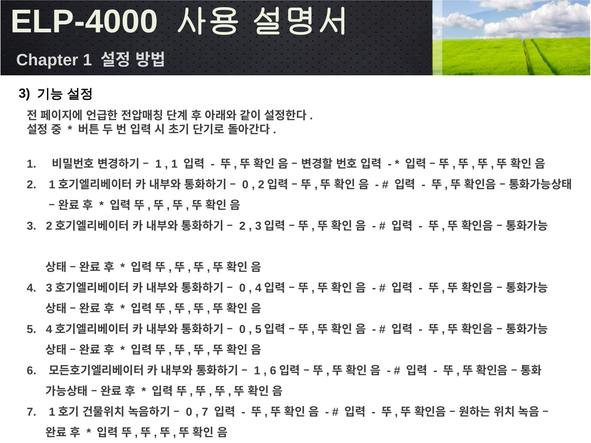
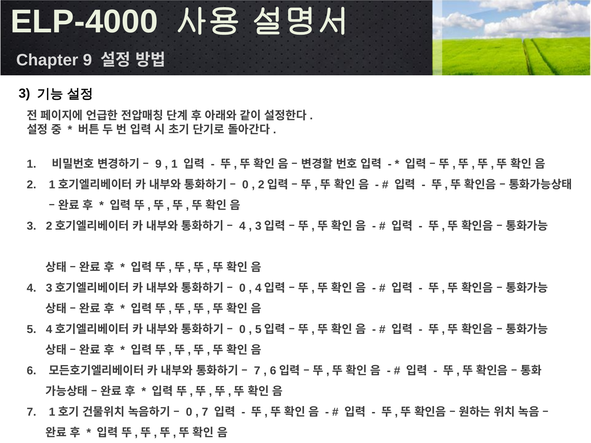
Chapter 1: 1 -> 9 (87, 60)
1: 1 -> 9 (158, 164)
2: 2 -> 4 (242, 226)
1: 1 -> 7 (257, 371)
